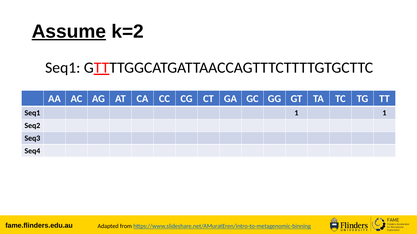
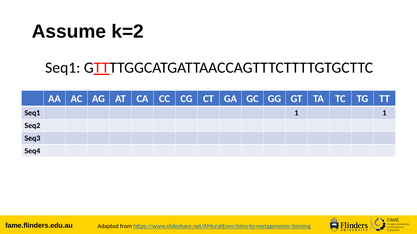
Assume underline: present -> none (69, 32)
